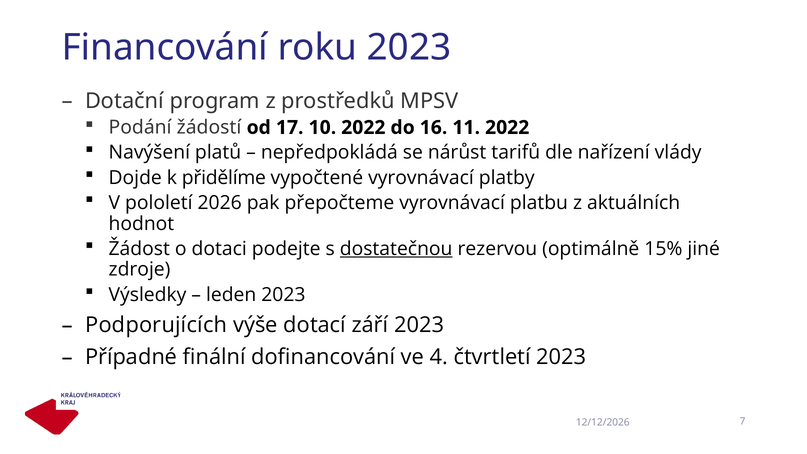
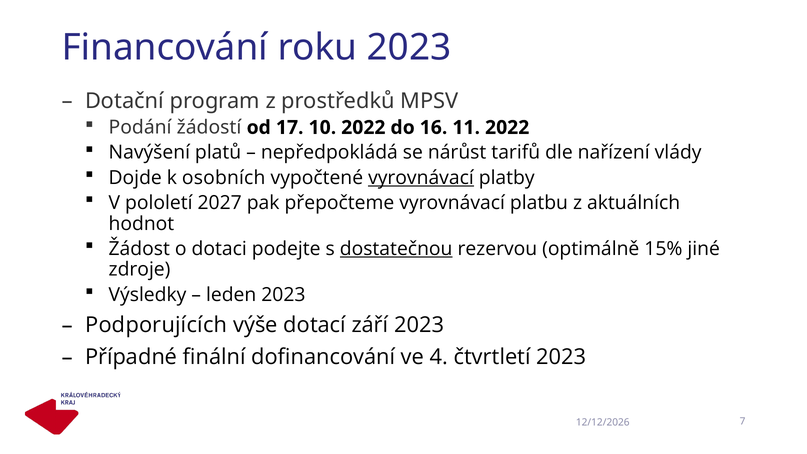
přidělíme: přidělíme -> osobních (224, 178)
vyrovnávací underline: none -> present (421, 178)
2026: 2026 -> 2027 (220, 203)
